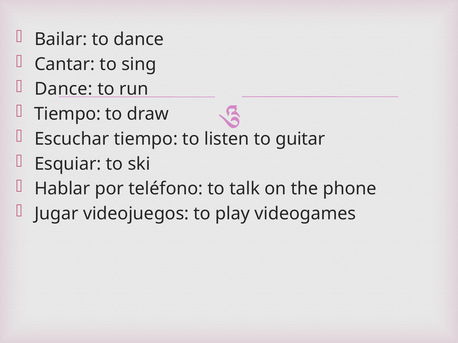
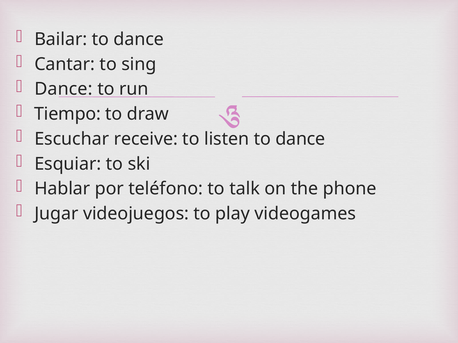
Escuchar tiempo: tiempo -> receive (146, 139)
listen to guitar: guitar -> dance (300, 139)
